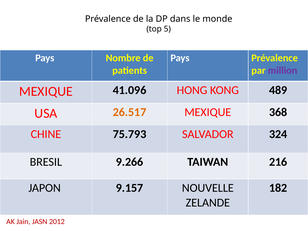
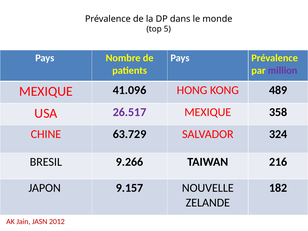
26.517 colour: orange -> purple (130, 112)
368: 368 -> 358 (278, 112)
75.793: 75.793 -> 63.729 (130, 134)
